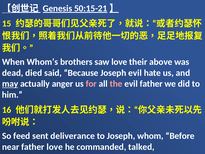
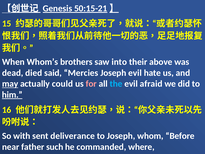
saw love: love -> into (119, 62)
Because: Because -> Mercies (81, 73)
anger: anger -> could (62, 84)
the colour: pink -> light blue (116, 84)
evil father: father -> afraid (151, 84)
him underline: none -> present (12, 95)
feed: feed -> with (22, 136)
father love: love -> such (55, 147)
talked: talked -> where (141, 147)
